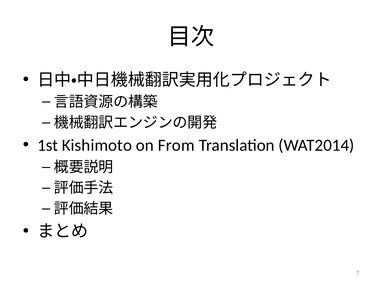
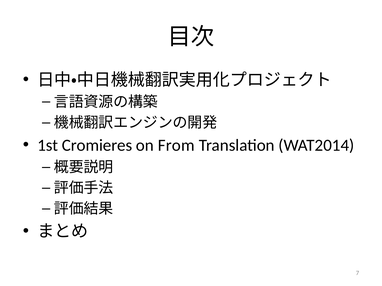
Kishimoto: Kishimoto -> Cromieres (97, 146)
